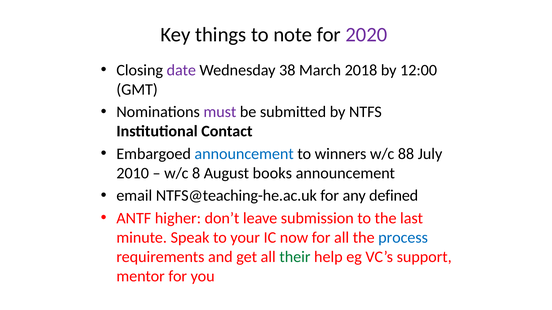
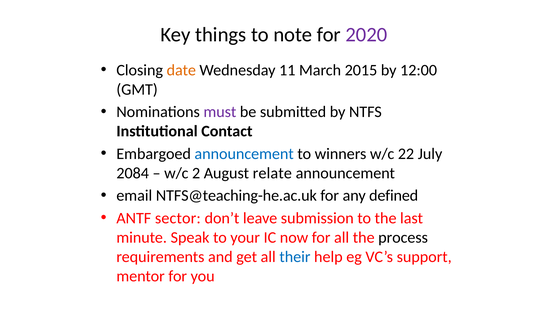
date colour: purple -> orange (181, 70)
38: 38 -> 11 (287, 70)
2018: 2018 -> 2015 (361, 70)
88: 88 -> 22 (406, 154)
2010: 2010 -> 2084 (133, 173)
8: 8 -> 2 (196, 173)
books: books -> relate (272, 173)
higher: higher -> sector (178, 219)
process colour: blue -> black (403, 238)
their colour: green -> blue (295, 257)
